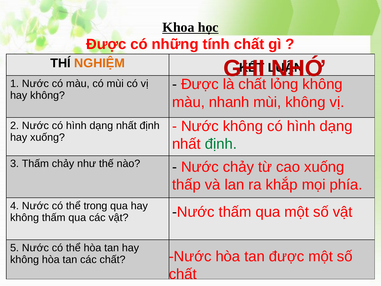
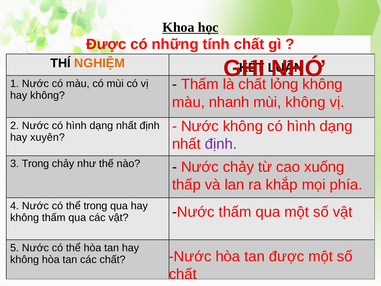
Được: Được -> Thấm (200, 84)
hay xuống: xuống -> xuyên (47, 137)
định colour: green -> purple (221, 144)
3 Thấm: Thấm -> Trong (35, 164)
